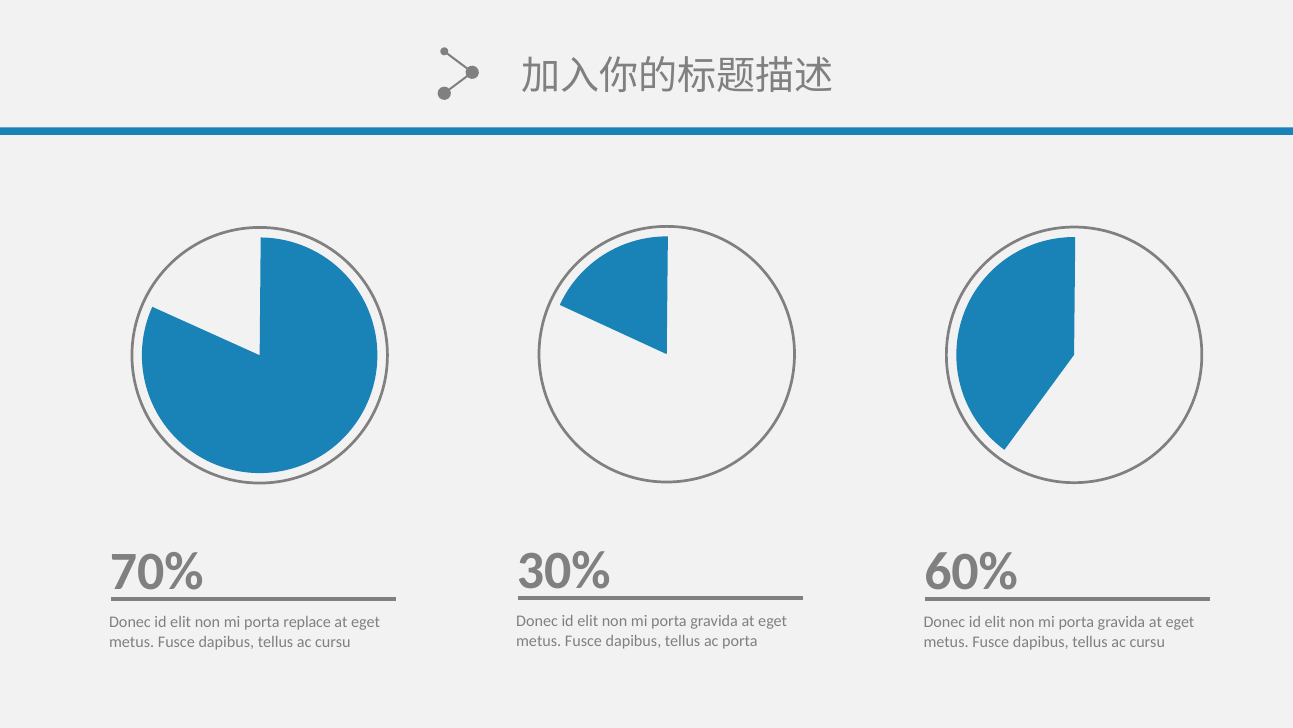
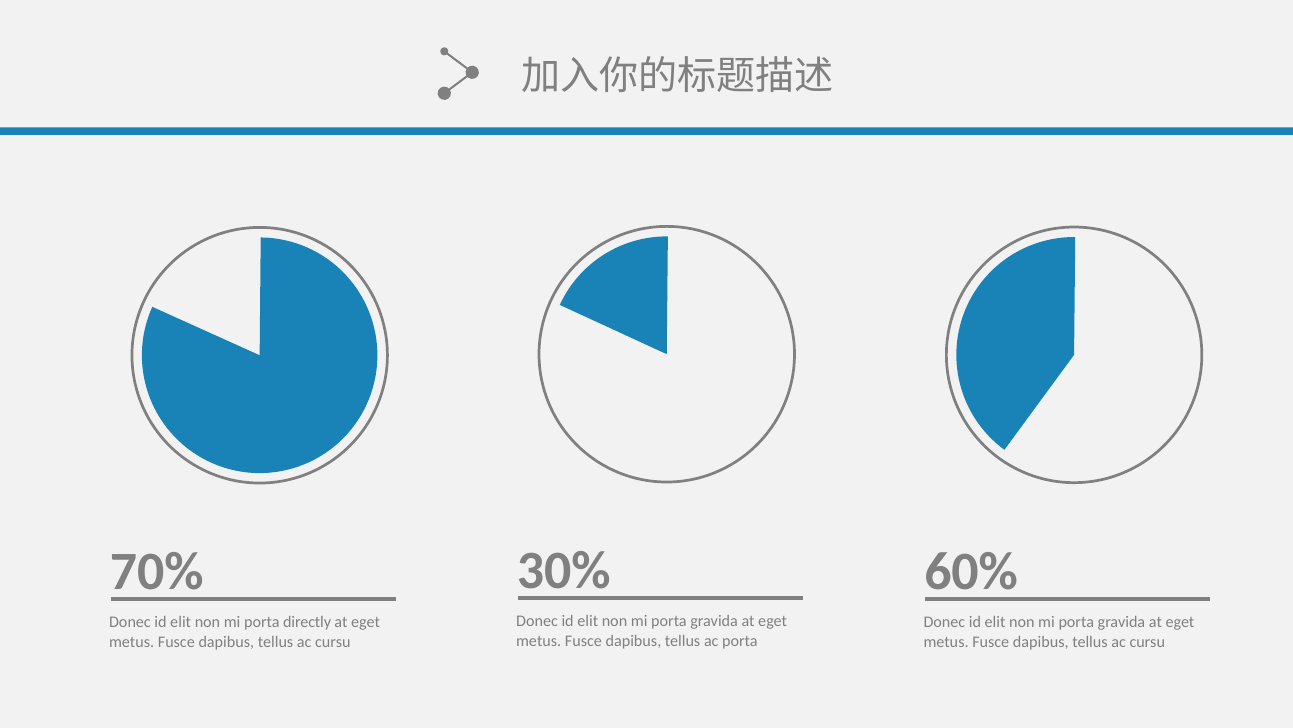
replace: replace -> directly (307, 622)
